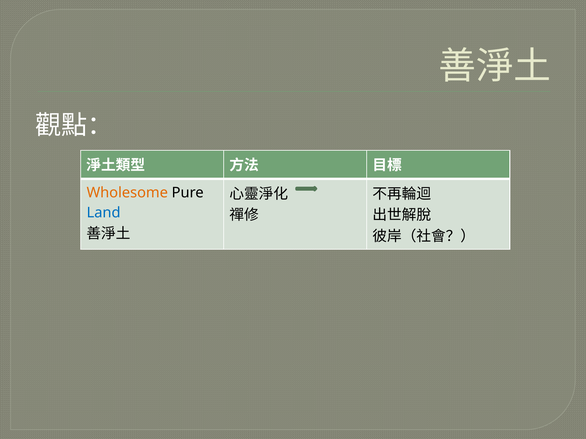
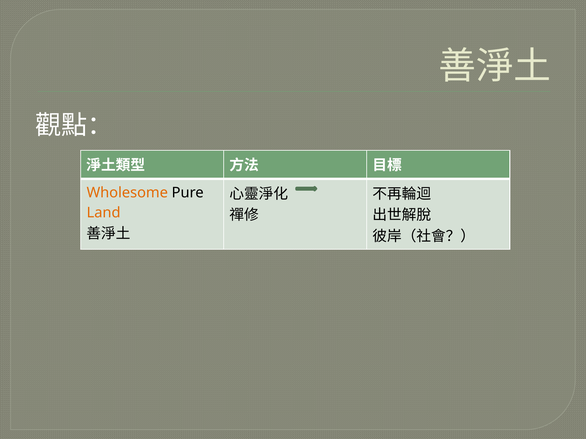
Land colour: blue -> orange (104, 213)
